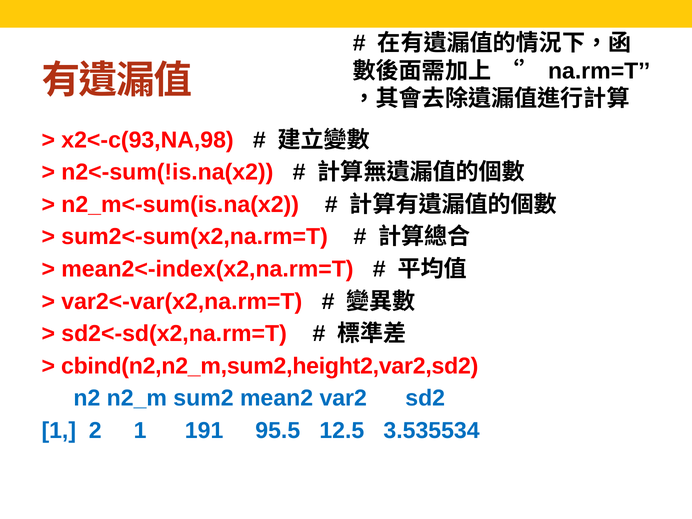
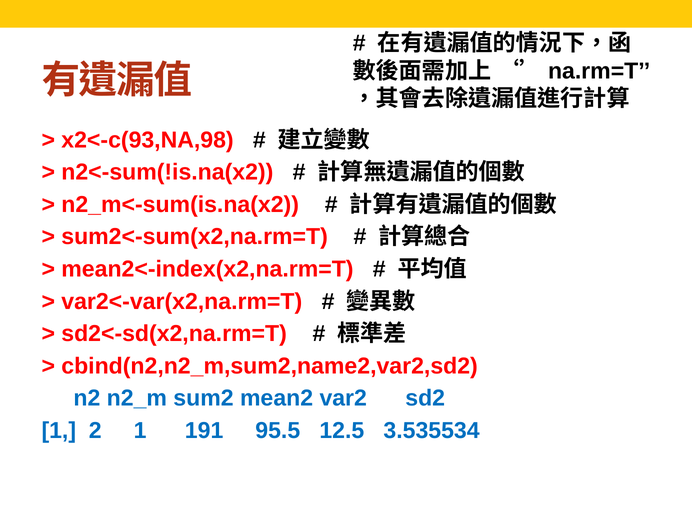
cbind(n2,n2_m,sum2,height2,var2,sd2: cbind(n2,n2_m,sum2,height2,var2,sd2 -> cbind(n2,n2_m,sum2,name2,var2,sd2 (270, 366)
